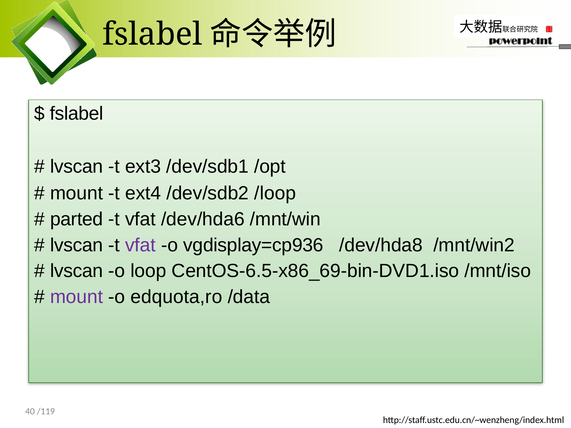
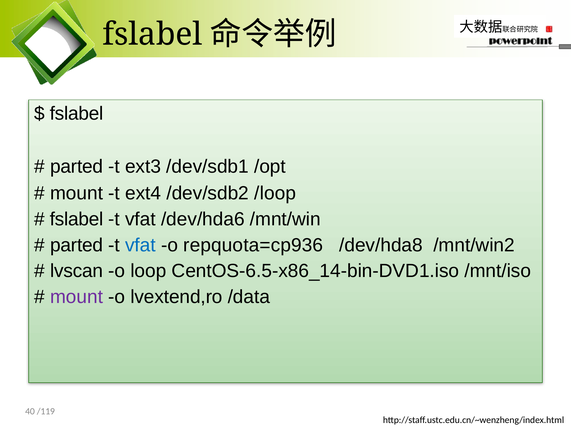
lvscan: lvscan -> parted (77, 167)
parted: parted -> fslabel (77, 219)
lvscan: lvscan -> parted (77, 245)
vfat colour: purple -> blue (140, 245)
vgdisplay=cp936: vgdisplay=cp936 -> repquota=cp936 (253, 245)
CentOS-6.5-x86_69-bin-DVD1.iso: CentOS-6.5-x86_69-bin-DVD1.iso -> CentOS-6.5-x86_14-bin-DVD1.iso (315, 271)
edquota,ro: edquota,ro -> lvextend,ro (176, 297)
